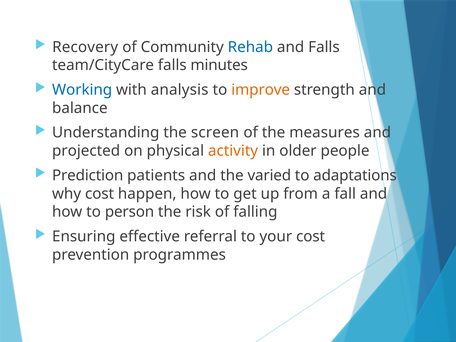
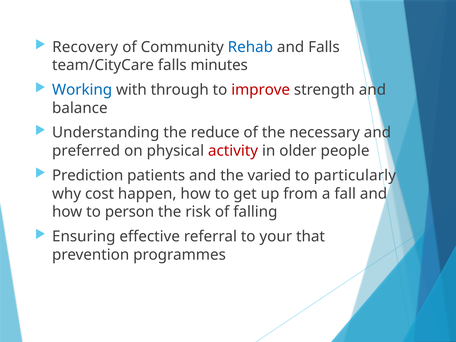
analysis: analysis -> through (180, 90)
improve colour: orange -> red (261, 90)
screen: screen -> reduce (215, 133)
measures: measures -> necessary (325, 133)
projected: projected -> preferred (86, 151)
activity colour: orange -> red (233, 151)
adaptations: adaptations -> particularly (355, 175)
your cost: cost -> that (311, 237)
